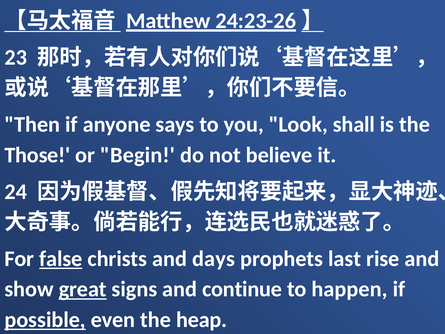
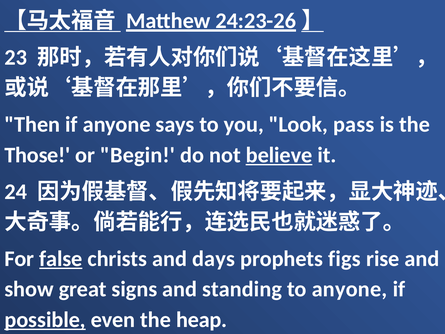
shall: shall -> pass (354, 125)
believe underline: none -> present (279, 155)
last: last -> figs (345, 259)
great underline: present -> none (83, 289)
continue: continue -> standing (242, 289)
to happen: happen -> anyone (350, 289)
